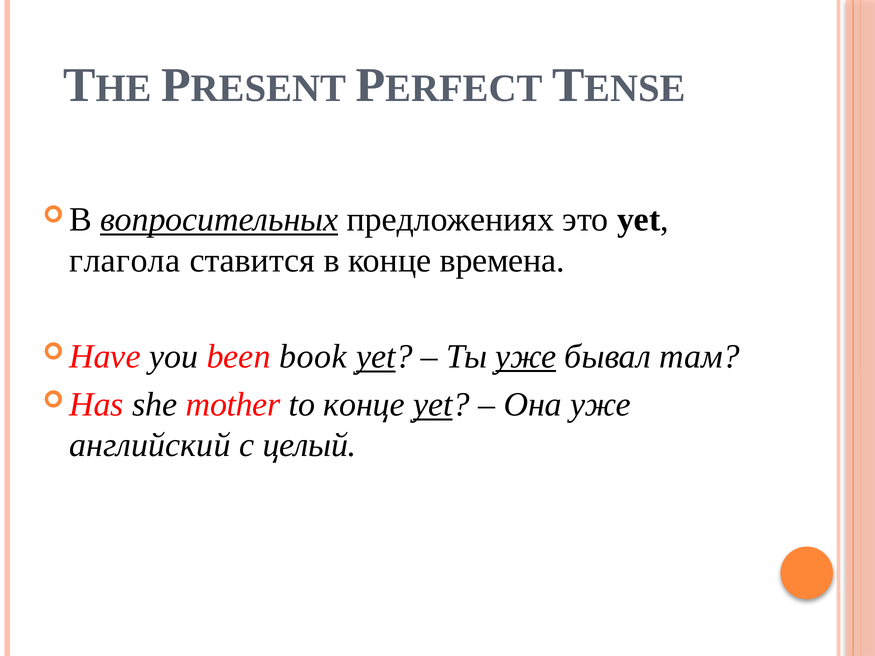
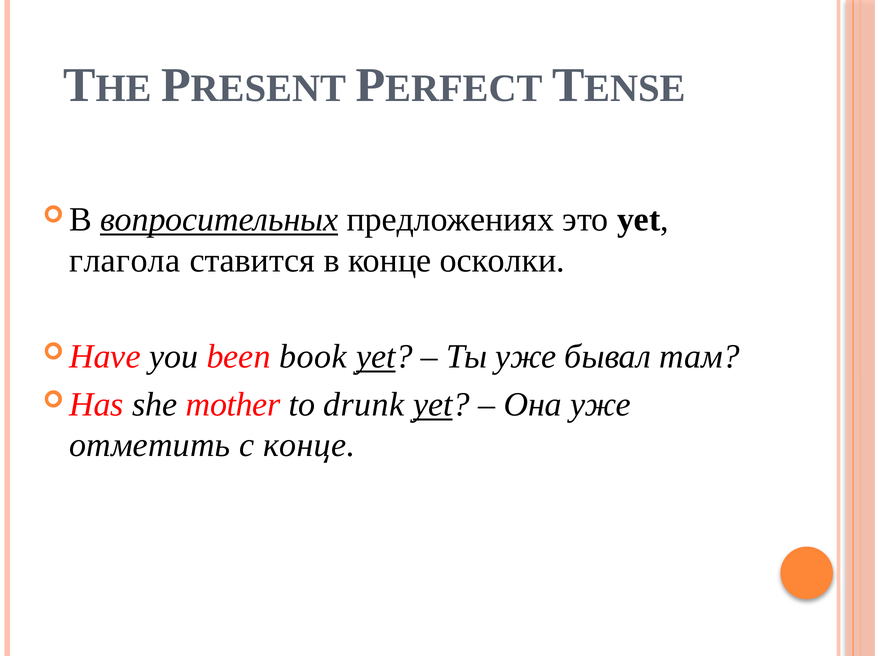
времена: времена -> осколки (502, 261)
уже underline: present -> none (526, 357)
to конце: конце -> drunk (364, 405)
английский: английский -> отметить (150, 445)
с целый: целый -> конце (309, 445)
